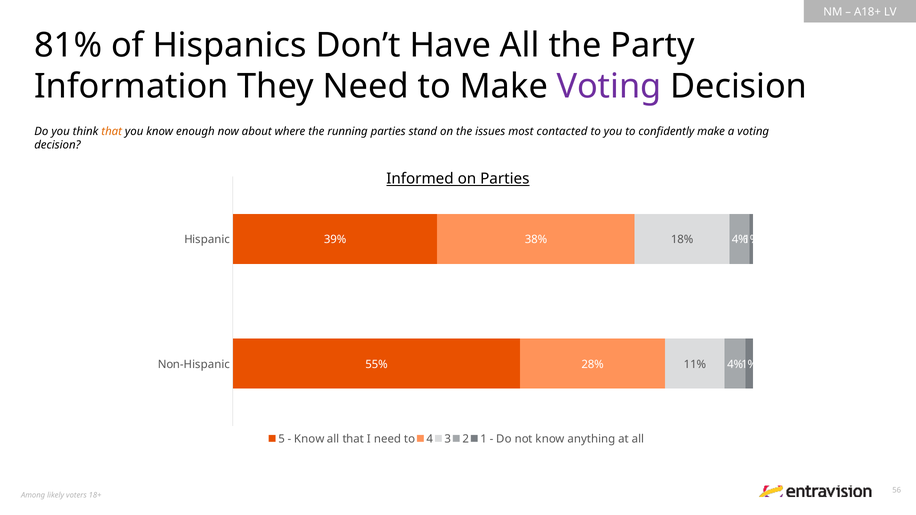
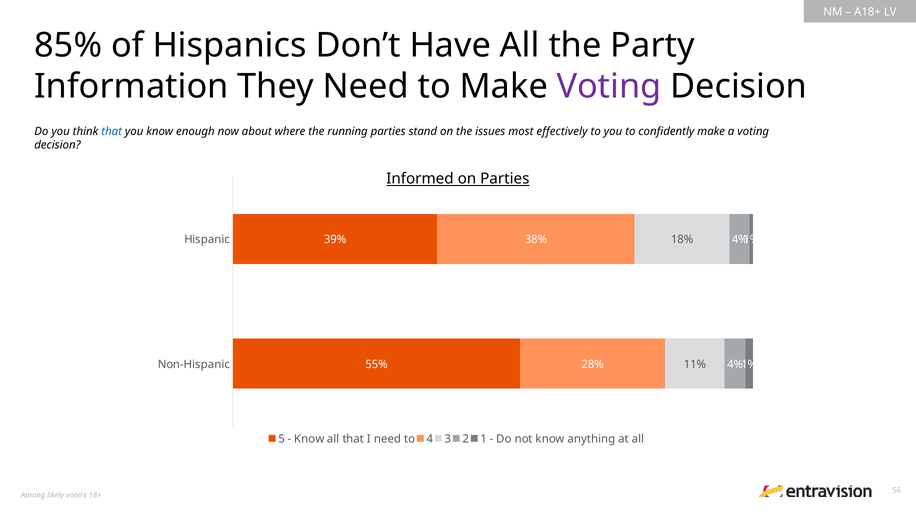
81%: 81% -> 85% (68, 45)
that colour: orange -> blue (112, 131)
contacted: contacted -> effectively (562, 131)
